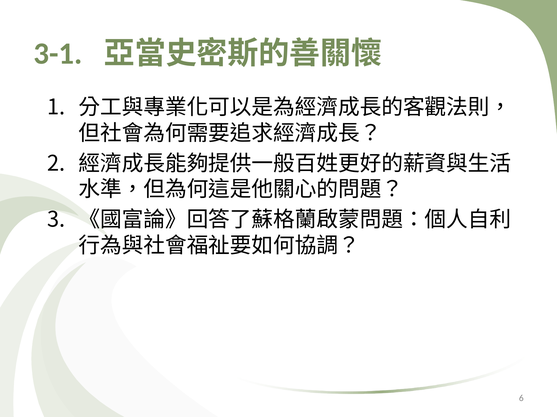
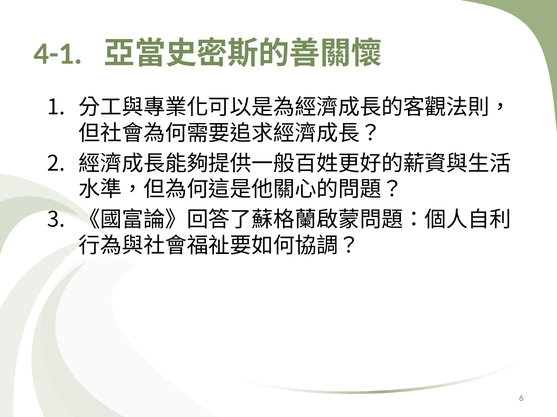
3-1: 3-1 -> 4-1 (58, 54)
